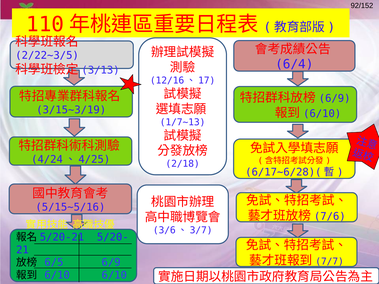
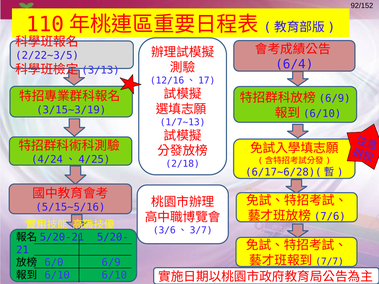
6/5: 6/5 -> 6/0 (54, 263)
